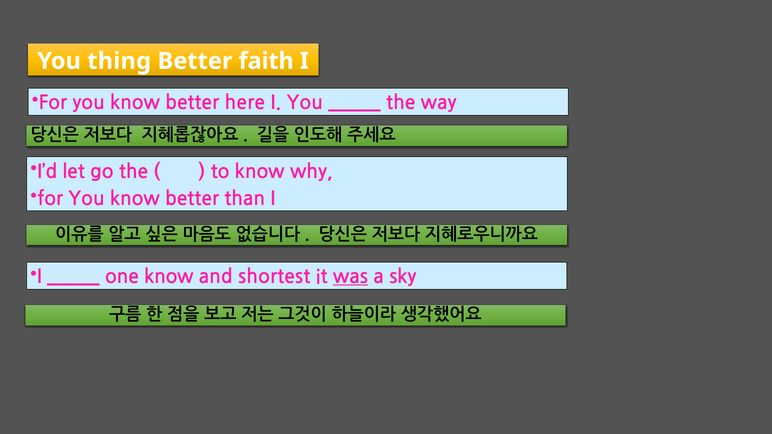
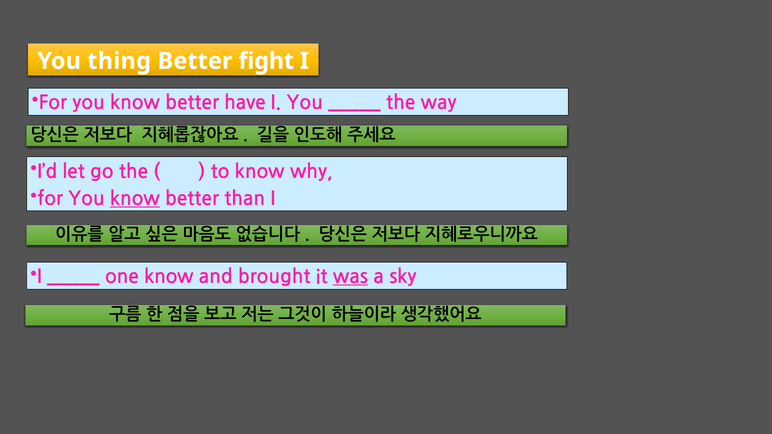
faith: faith -> fight (266, 61)
here: here -> have (245, 103)
know underline: none -> present (135, 199)
shortest: shortest -> brought (274, 277)
